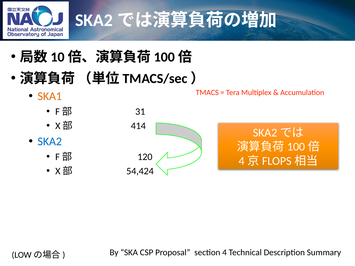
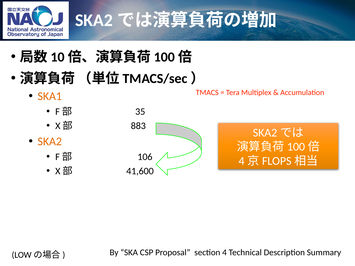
31: 31 -> 35 (140, 112)
414: 414 -> 883 (138, 126)
SKA2 colour: blue -> orange (50, 142)
120: 120 -> 106 (145, 157)
54,424: 54,424 -> 41,600 (140, 171)
